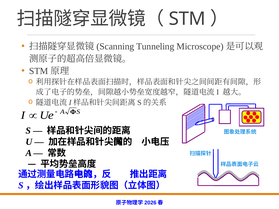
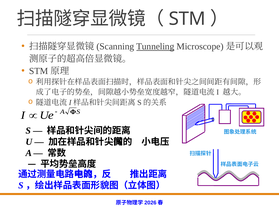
Tunneling underline: none -> present (155, 47)
